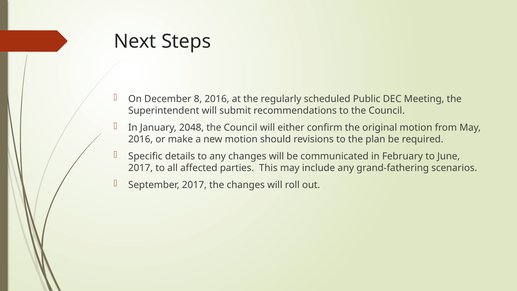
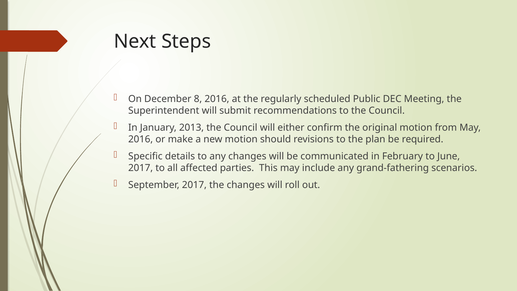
2048: 2048 -> 2013 (192, 128)
